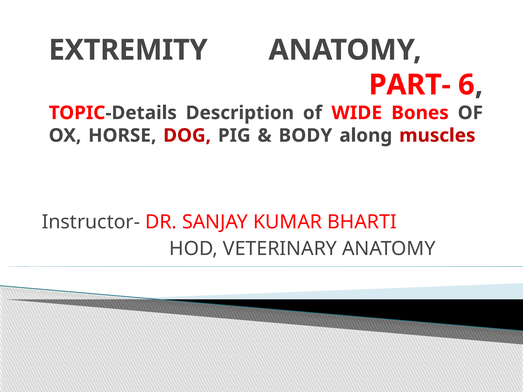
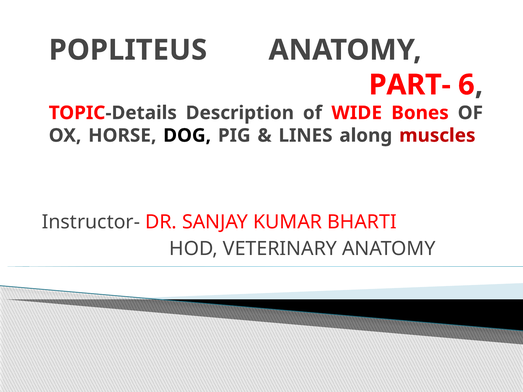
EXTREMITY: EXTREMITY -> POPLITEUS (128, 50)
DOG colour: red -> black (187, 136)
BODY: BODY -> LINES (306, 136)
